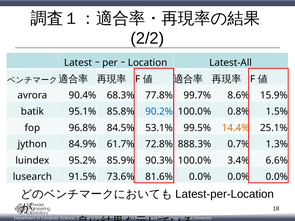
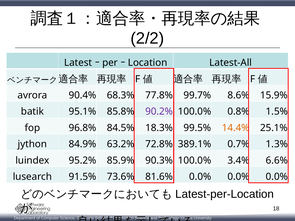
90.2% colour: blue -> purple (159, 112)
53.1%: 53.1% -> 18.3% (159, 128)
61.7%: 61.7% -> 63.2% (121, 144)
888.3%: 888.3% -> 389.1% (195, 144)
